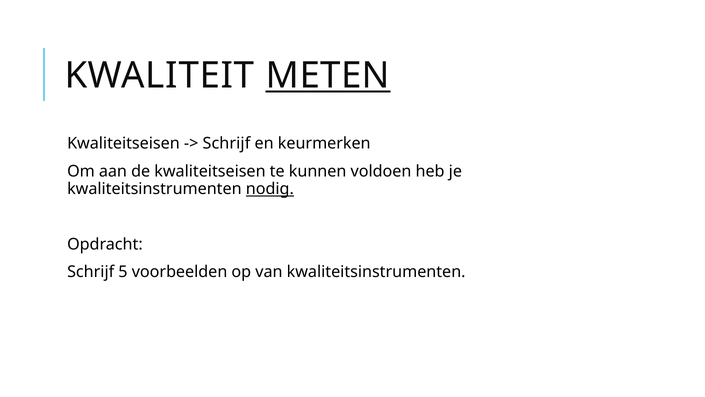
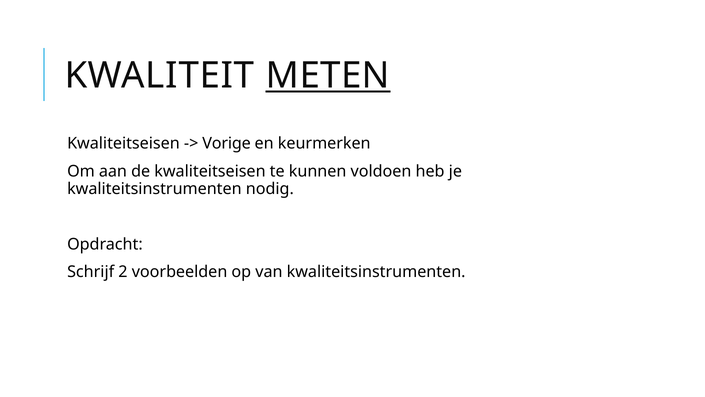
Schrijf: Schrijf -> Vorige (227, 143)
nodig underline: present -> none (270, 189)
5: 5 -> 2 (123, 272)
